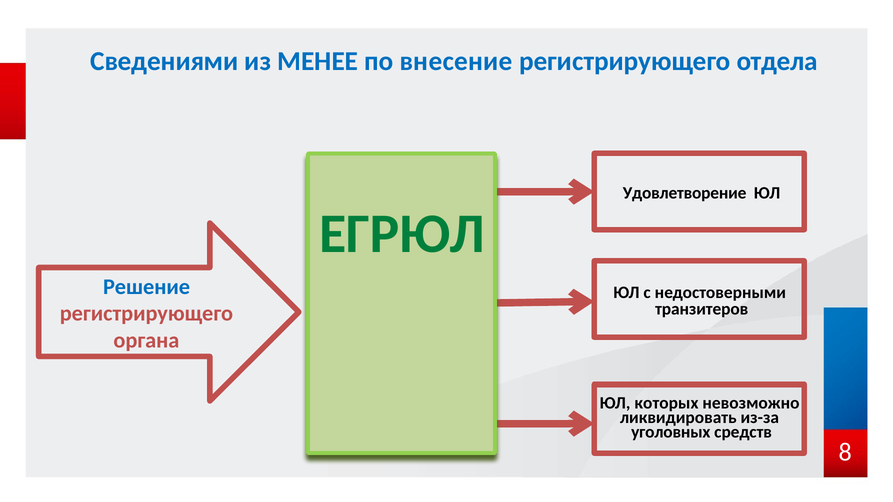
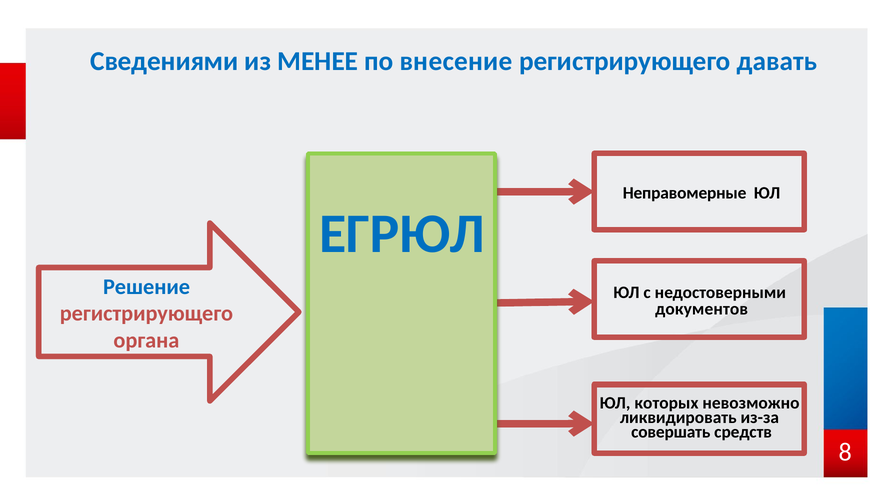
отдела: отдела -> давать (777, 61)
Удовлетворение: Удовлетворение -> Неправомерные (685, 193)
ЕГРЮЛ colour: green -> blue (402, 234)
транзитеров: транзитеров -> документов (702, 309)
уголовных: уголовных -> совершать (671, 432)
